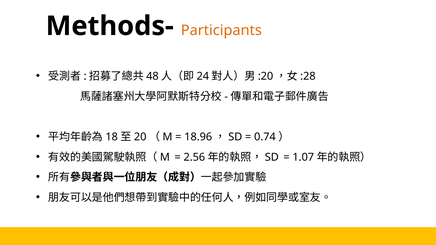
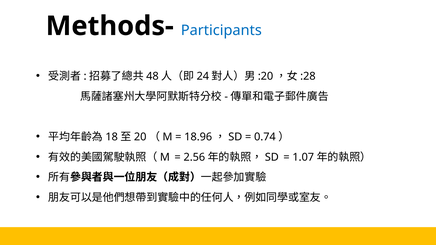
Participants colour: orange -> blue (221, 30)
